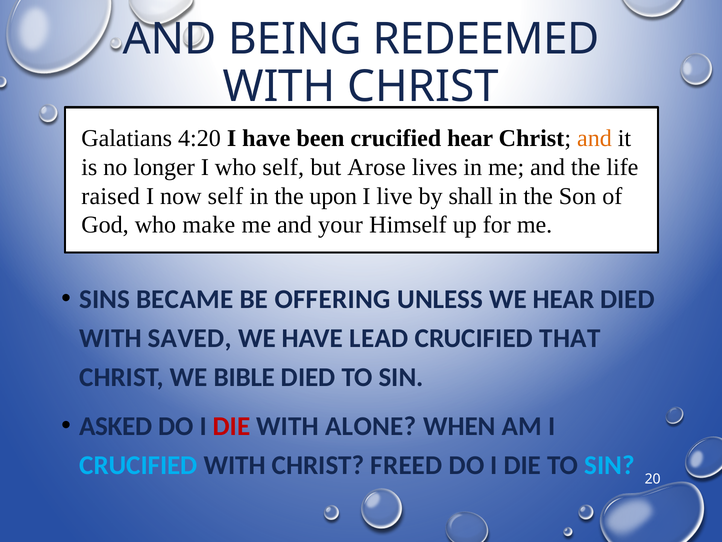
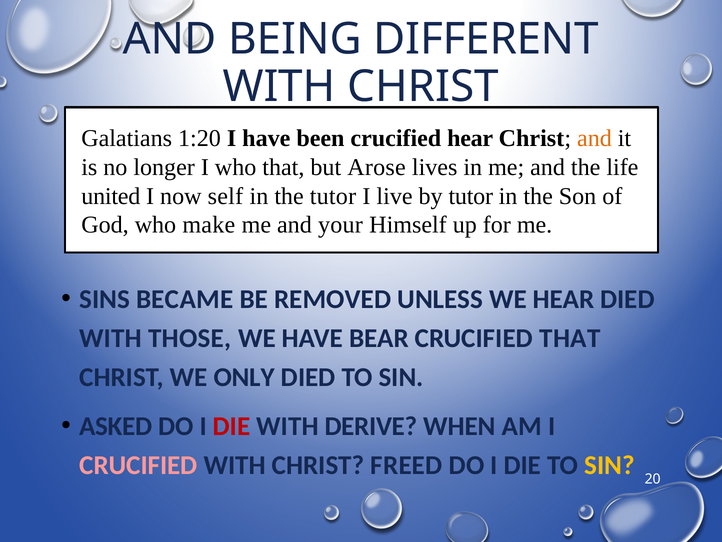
REDEEMED: REDEEMED -> DIFFERENT (486, 39)
4:20: 4:20 -> 1:20 (199, 138)
who self: self -> that (283, 167)
raised: raised -> united (111, 196)
the upon: upon -> tutor (333, 196)
by shall: shall -> tutor (471, 196)
OFFERING: OFFERING -> REMOVED (333, 299)
SAVED: SAVED -> THOSE (190, 338)
LEAD: LEAD -> BEAR (379, 338)
BIBLE: BIBLE -> ONLY (244, 377)
ALONE: ALONE -> DERIVE (371, 426)
CRUCIFIED colour: light blue -> pink (138, 465)
SIN colour: light blue -> yellow (610, 465)
